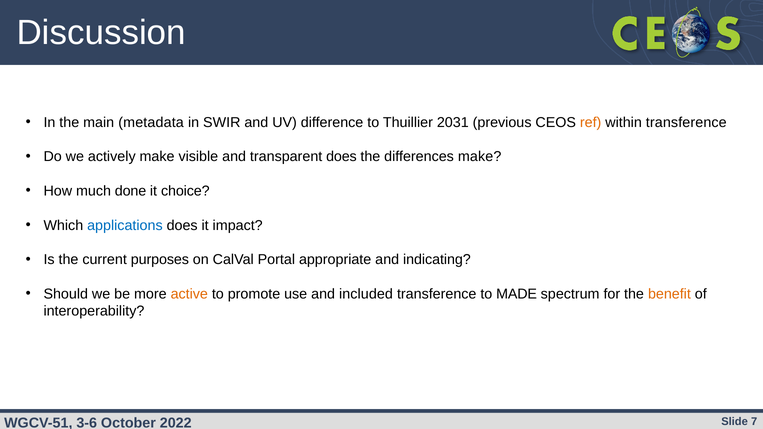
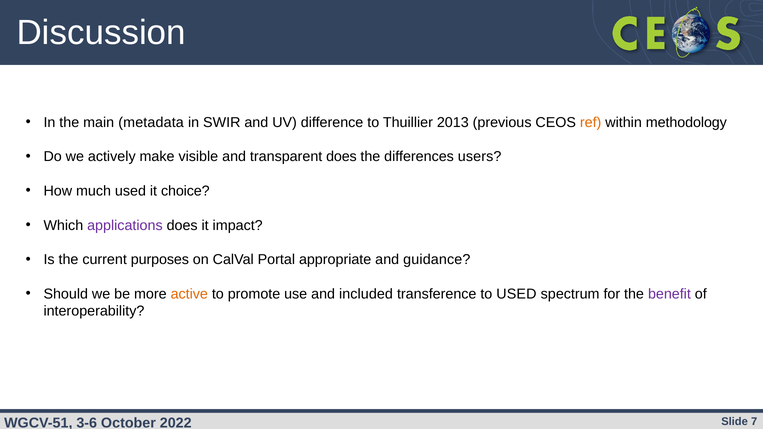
2031: 2031 -> 2013 (453, 122)
within transference: transference -> methodology (686, 122)
differences make: make -> users (480, 157)
much done: done -> used (130, 191)
applications colour: blue -> purple (125, 225)
indicating: indicating -> guidance (437, 260)
to MADE: MADE -> USED (516, 294)
benefit colour: orange -> purple (669, 294)
